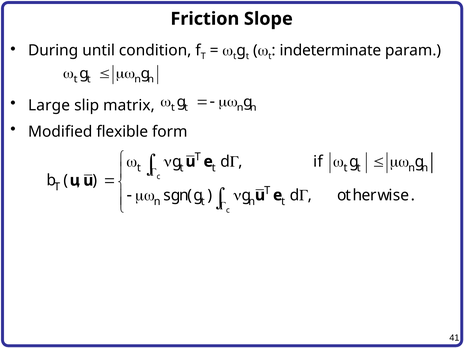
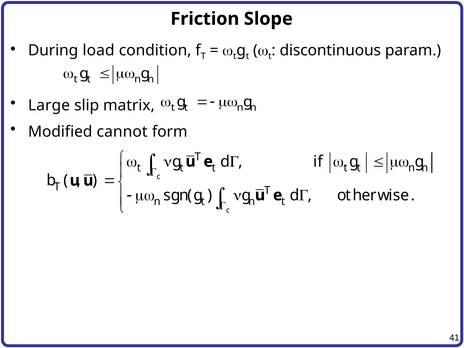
until: until -> load (99, 50)
indeterminate: indeterminate -> discontinuous (330, 50)
flexible: flexible -> cannot (122, 132)
